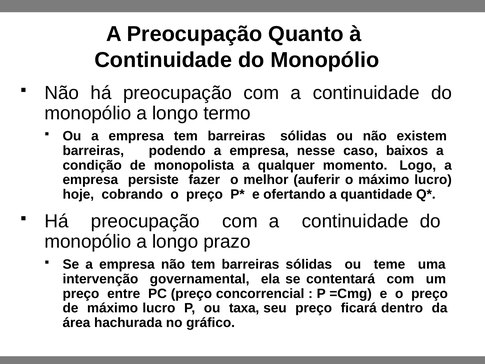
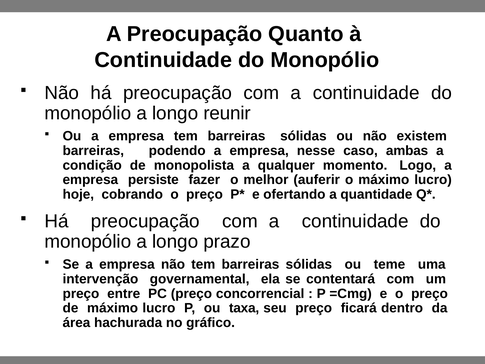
termo: termo -> reunir (227, 113)
baixos: baixos -> ambas (407, 151)
